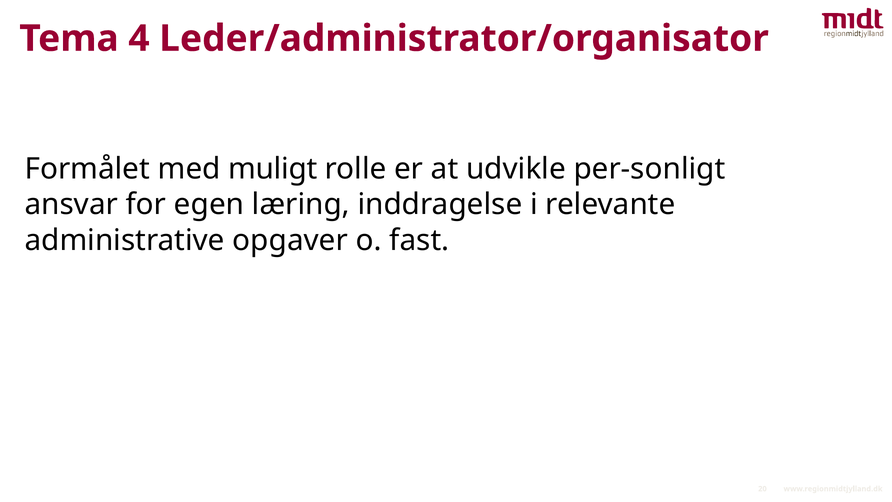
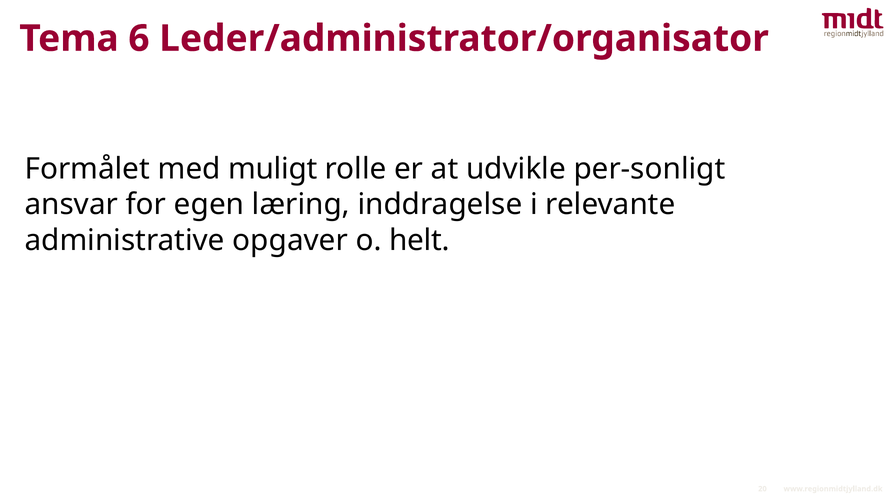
4: 4 -> 6 (139, 39)
fast: fast -> helt (419, 240)
